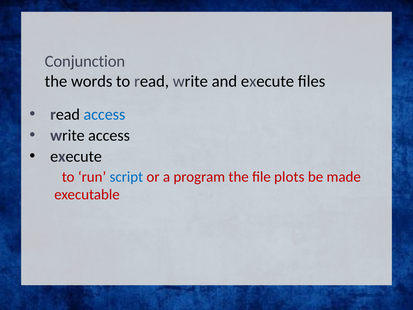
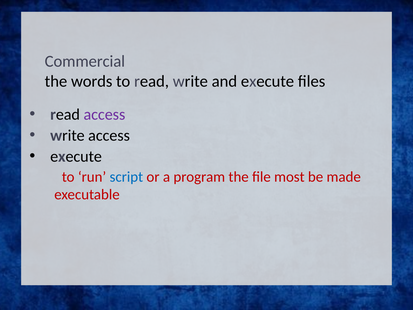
Conjunction: Conjunction -> Commercial (85, 61)
access colour: blue -> purple (104, 114)
plots: plots -> most (289, 177)
